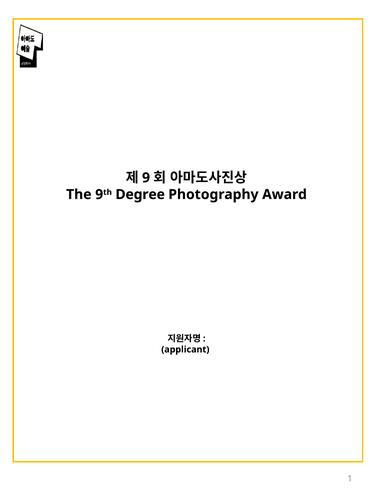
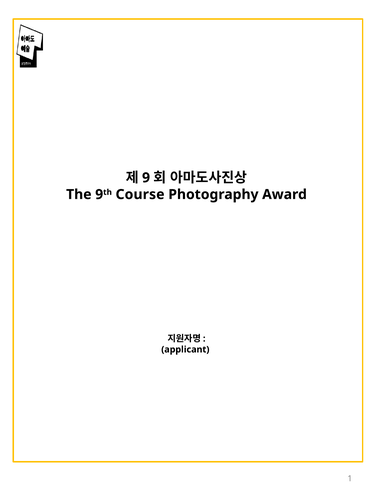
Degree: Degree -> Course (140, 194)
